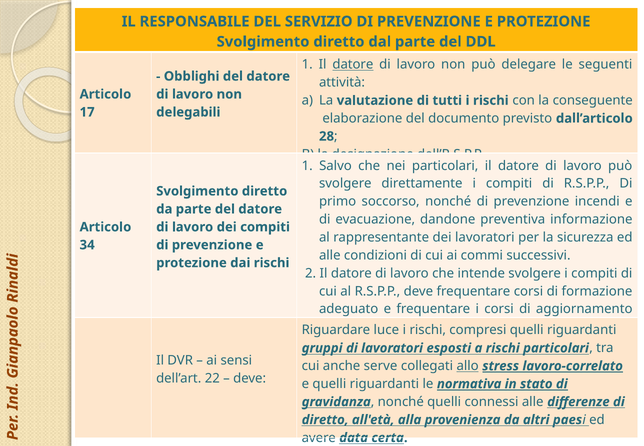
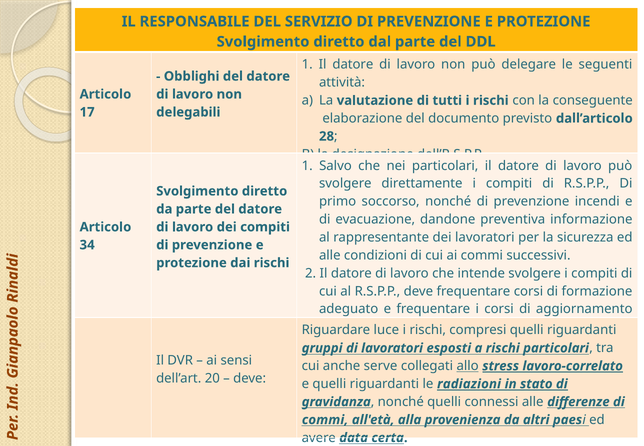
datore underline: present -> none (353, 65)
22: 22 -> 20 (212, 378)
normativa: normativa -> radiazioni (469, 384)
diretto: diretto -> commi (325, 420)
